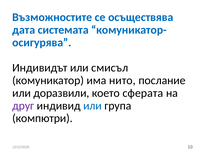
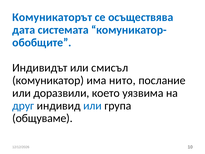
Възможностите: Възможностите -> Комуникаторът (52, 17)
осигурява: осигурява -> обобщите (42, 42)
сферата: сферата -> уязвима (143, 93)
друг colour: purple -> blue (23, 106)
компютри: компютри -> общуваме (42, 118)
